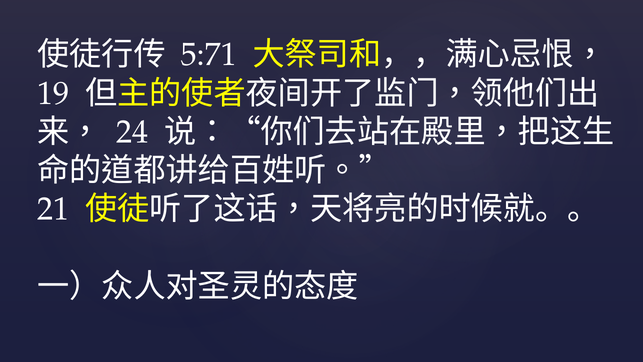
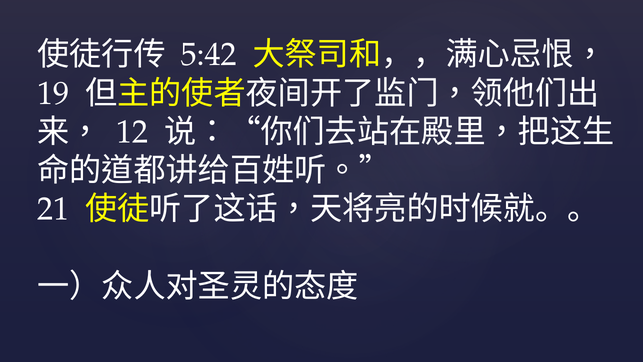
5:71: 5:71 -> 5:42 (209, 55)
24: 24 -> 12 (132, 132)
